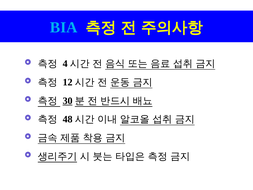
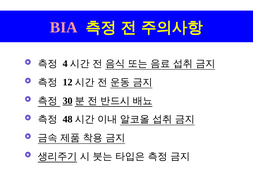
BIA colour: light blue -> pink (64, 27)
